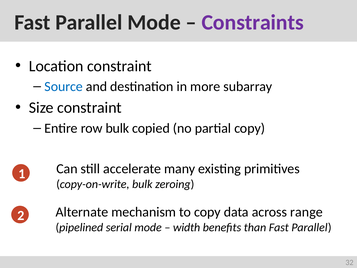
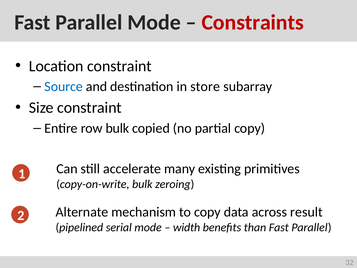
Constraints colour: purple -> red (253, 22)
more: more -> store (205, 86)
range: range -> result (307, 212)
